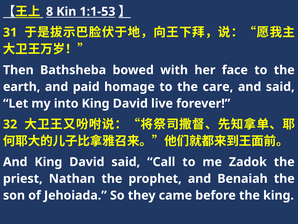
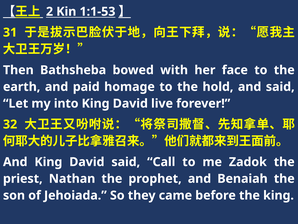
8: 8 -> 2 (50, 12)
care: care -> hold (218, 87)
